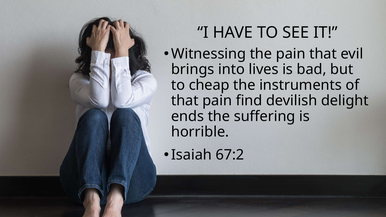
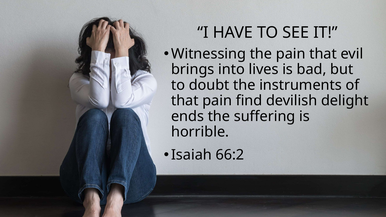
cheap: cheap -> doubt (209, 85)
67:2: 67:2 -> 66:2 (230, 155)
